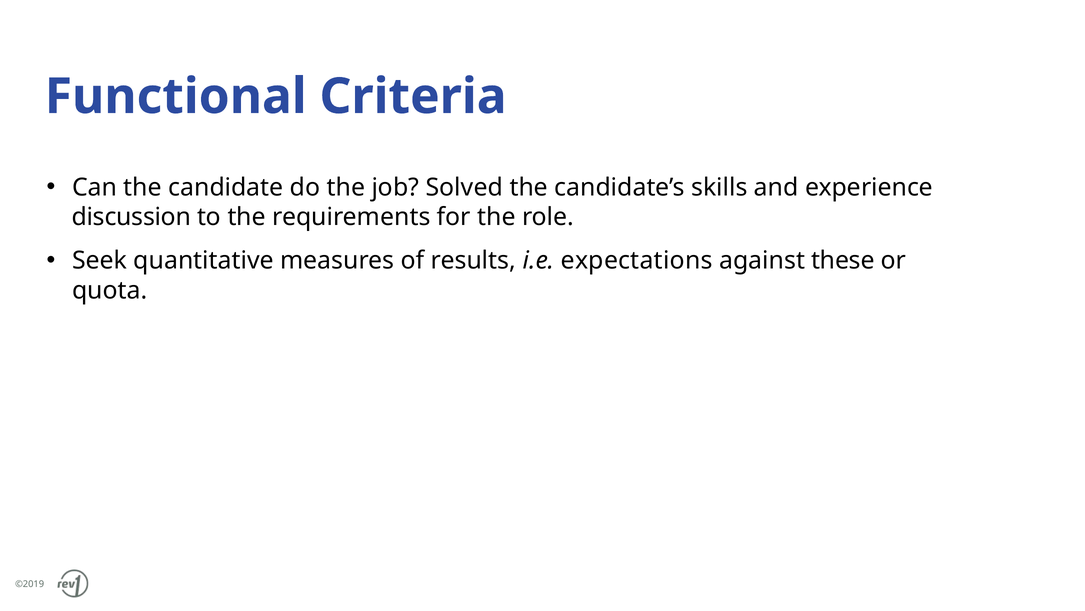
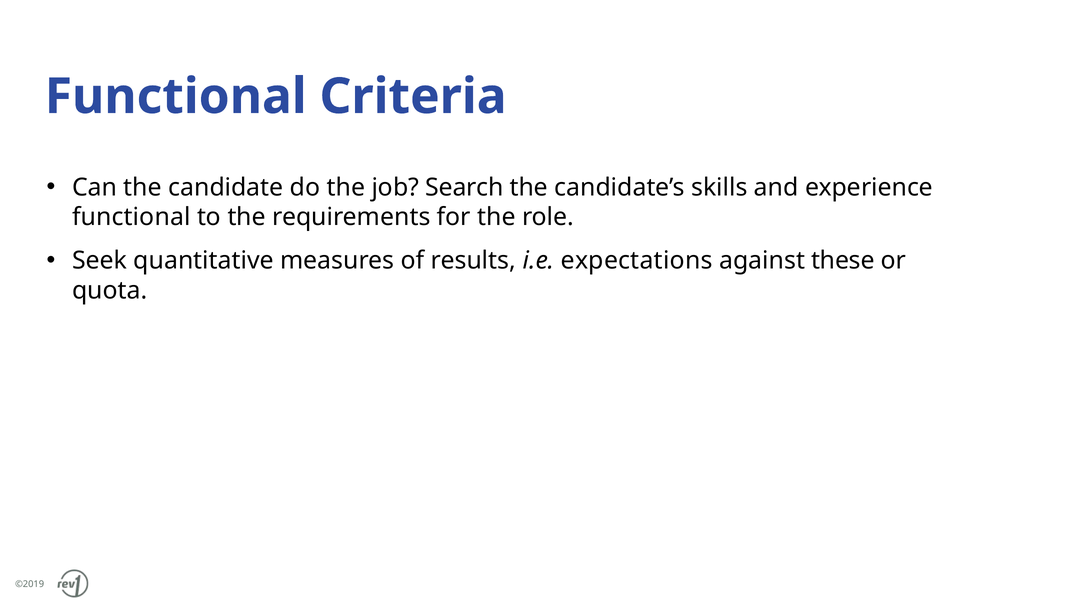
Solved: Solved -> Search (464, 187)
discussion: discussion -> functional (131, 217)
